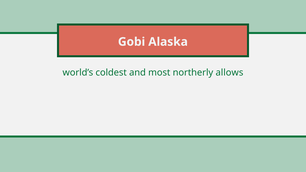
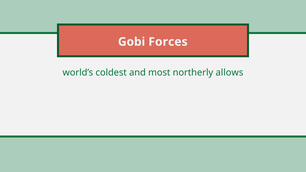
Alaska: Alaska -> Forces (168, 42)
